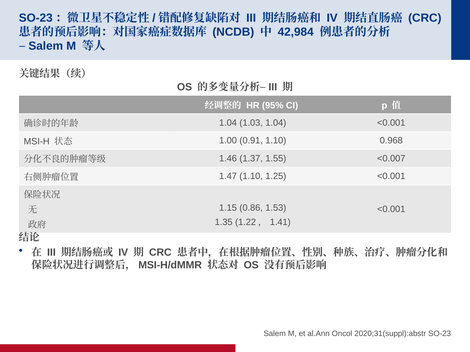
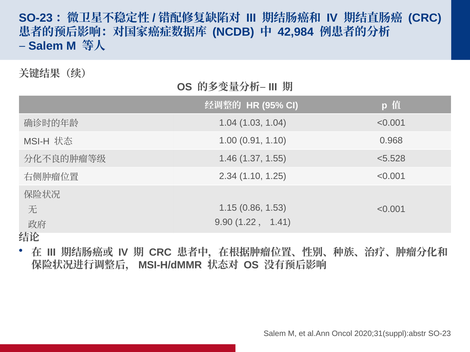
<0.007: <0.007 -> <5.528 (391, 159)
1.47: 1.47 -> 2.34 (228, 177)
1.35: 1.35 -> 9.90 (224, 222)
